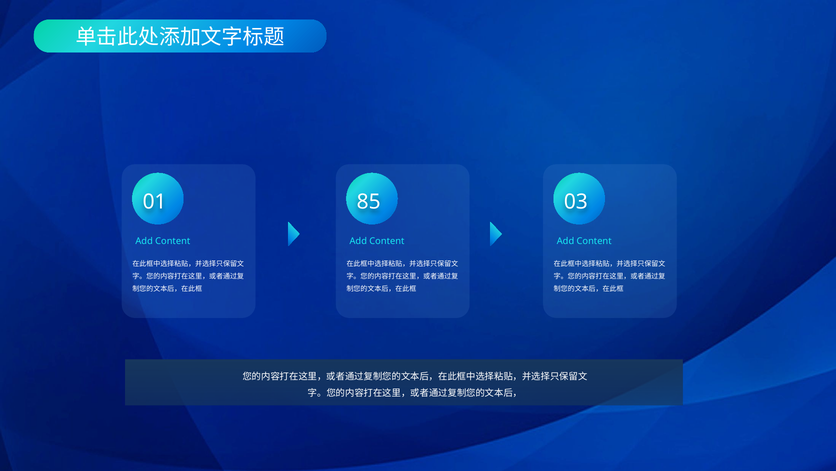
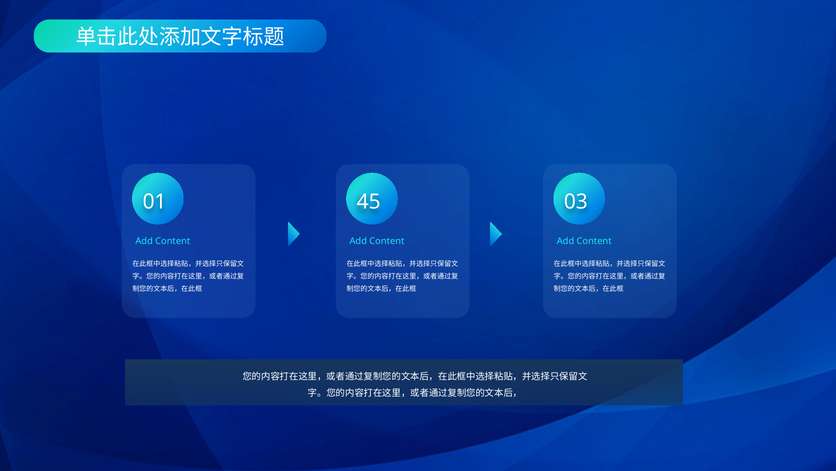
85: 85 -> 45 (369, 201)
